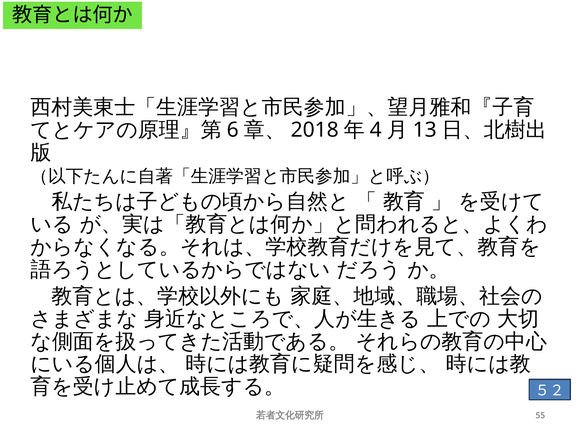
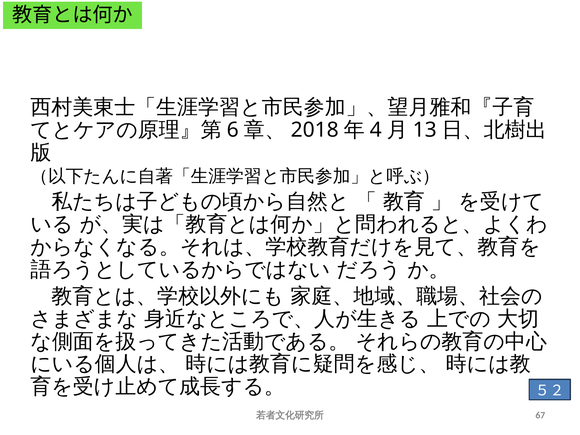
55: 55 -> 67 (540, 415)
